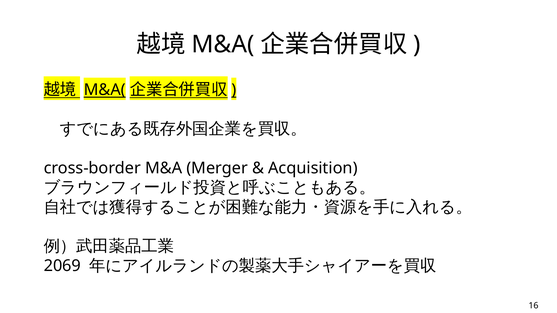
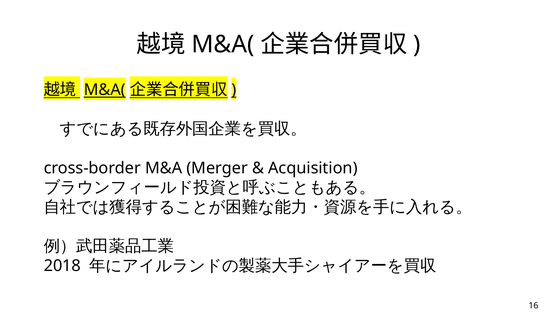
2069: 2069 -> 2018 (62, 266)
